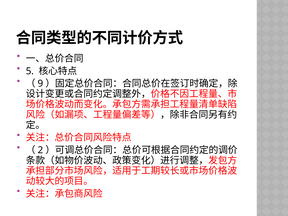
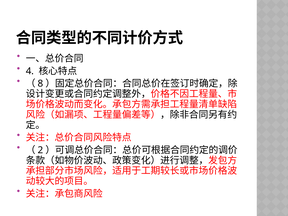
5: 5 -> 4 (30, 71)
9: 9 -> 8 (41, 84)
